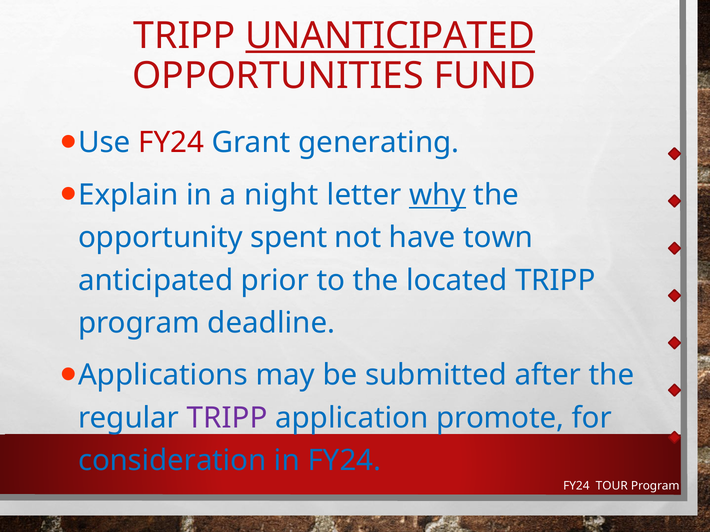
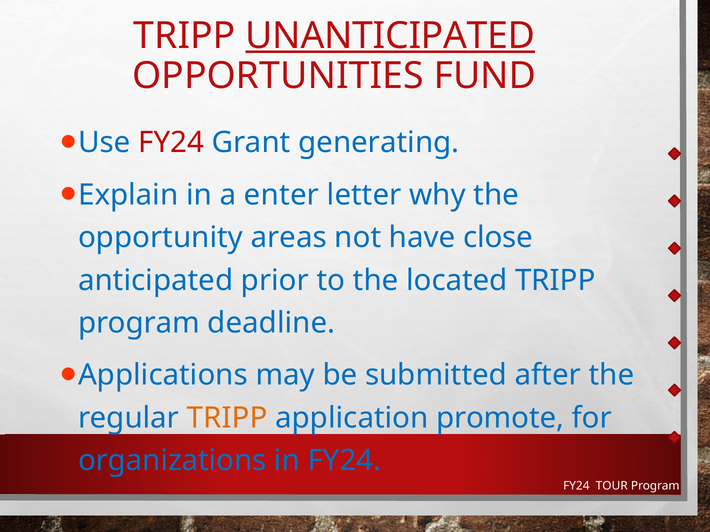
night: night -> enter (282, 195)
why underline: present -> none (437, 195)
spent: spent -> areas (289, 238)
town: town -> close (498, 238)
TRIPP colour: purple -> orange (227, 418)
consideration: consideration -> organizations (172, 461)
